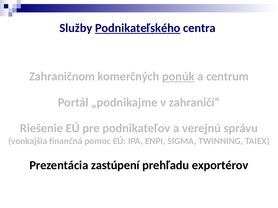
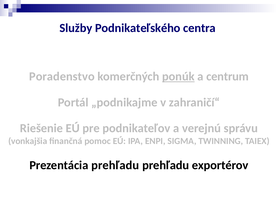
Podnikateľského underline: present -> none (138, 28)
Zahraničnom: Zahraničnom -> Poradenstvo (62, 77)
Prezentácia zastúpení: zastúpení -> prehľadu (115, 166)
